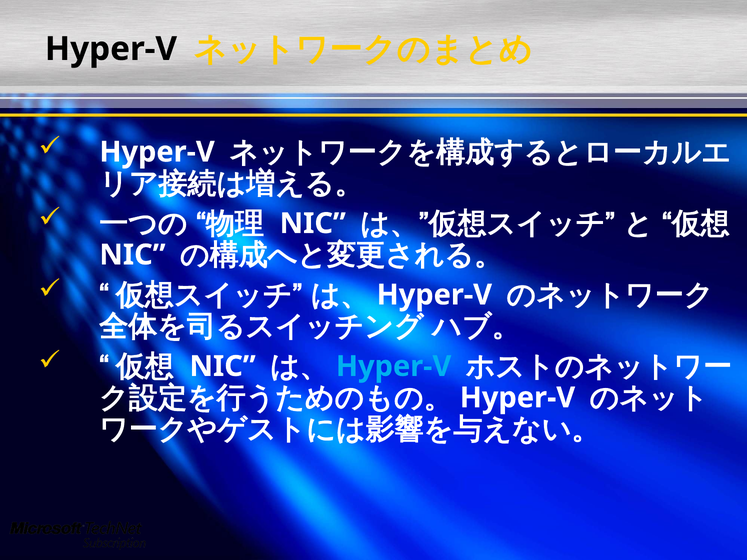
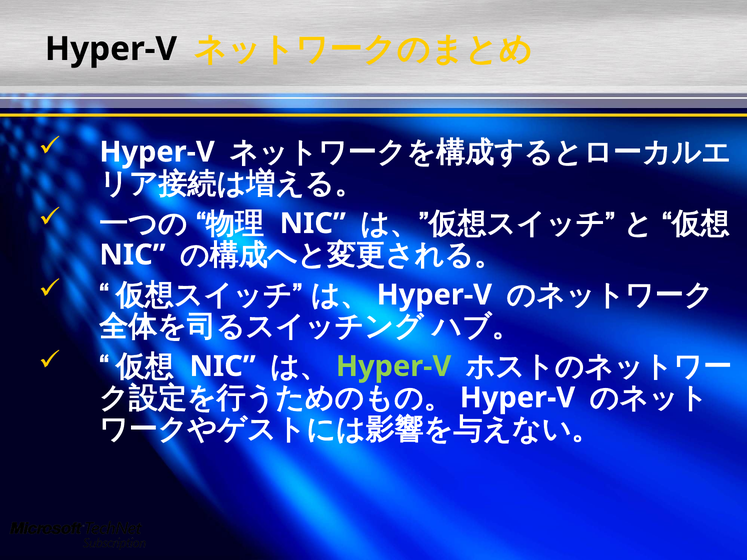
Hyper-V colour: light blue -> light green (394, 366)
